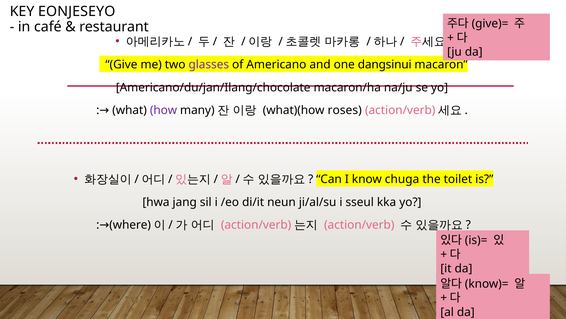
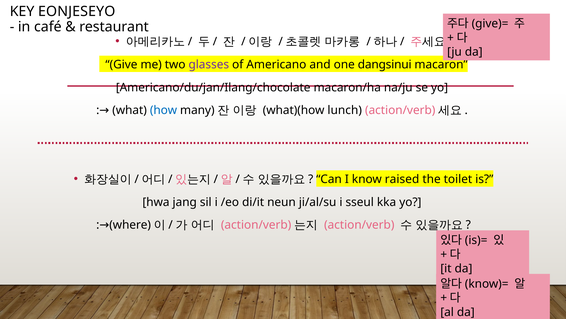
roses: roses -> lunch (345, 110)
how colour: purple -> blue (163, 110)
chuga: chuga -> raised (402, 179)
